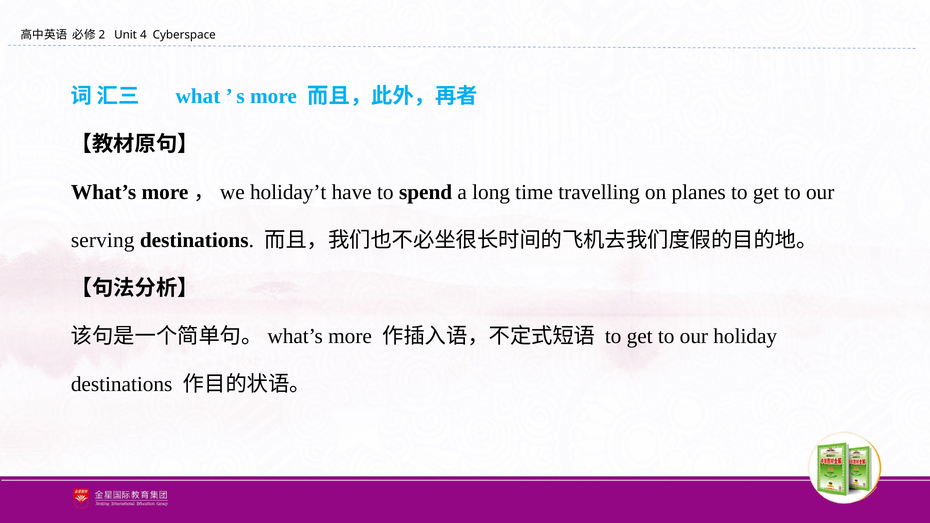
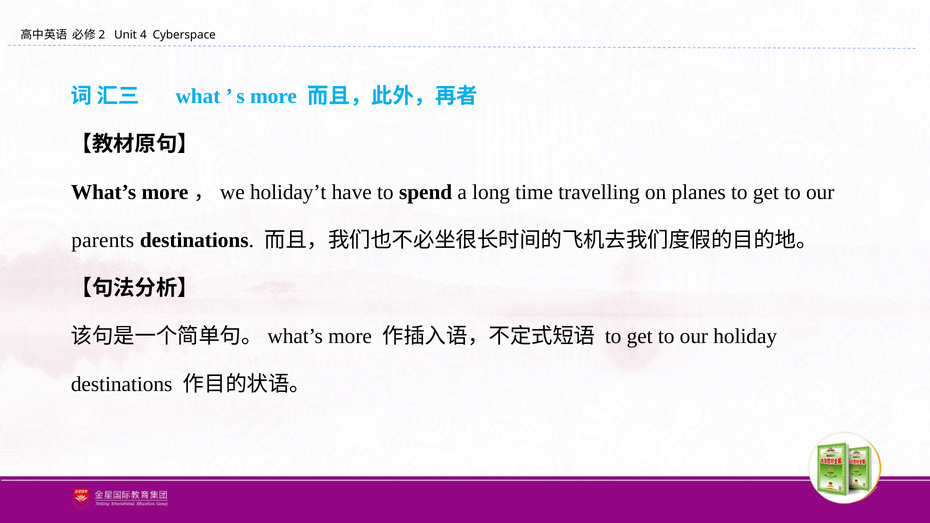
serving: serving -> parents (103, 240)
